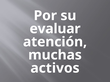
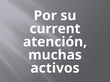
evaluar: evaluar -> current (55, 29)
